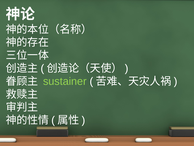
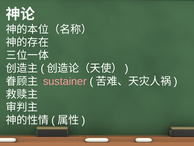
sustainer colour: light green -> pink (65, 81)
